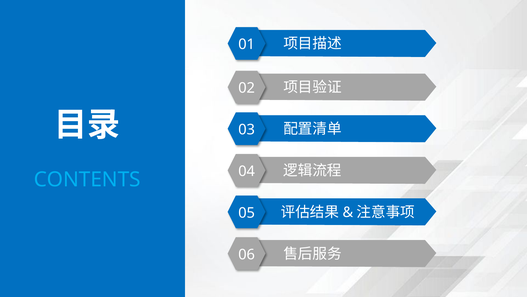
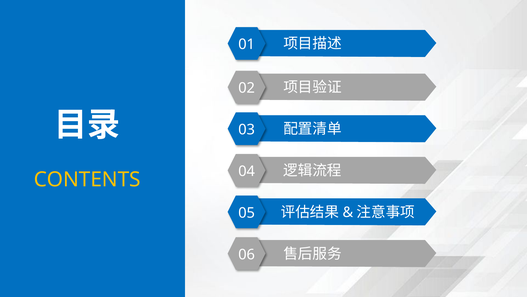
CONTENTS colour: light blue -> yellow (87, 179)
